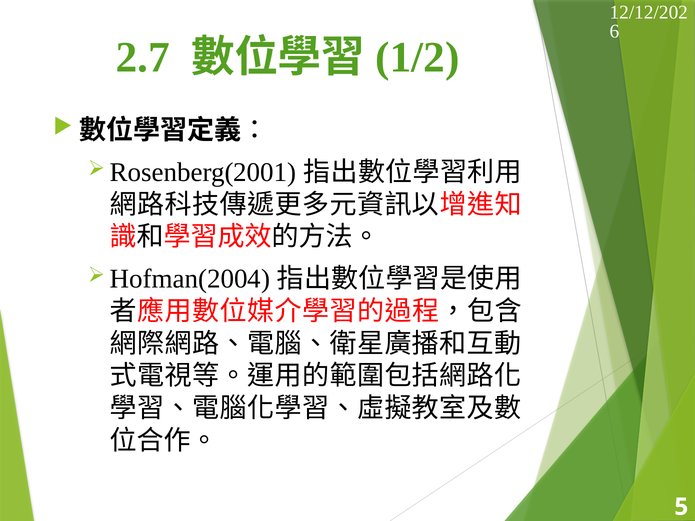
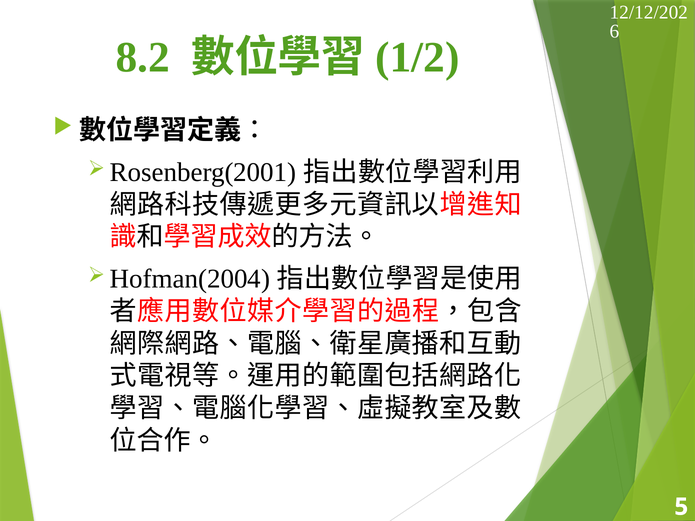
2.7: 2.7 -> 8.2 (143, 57)
